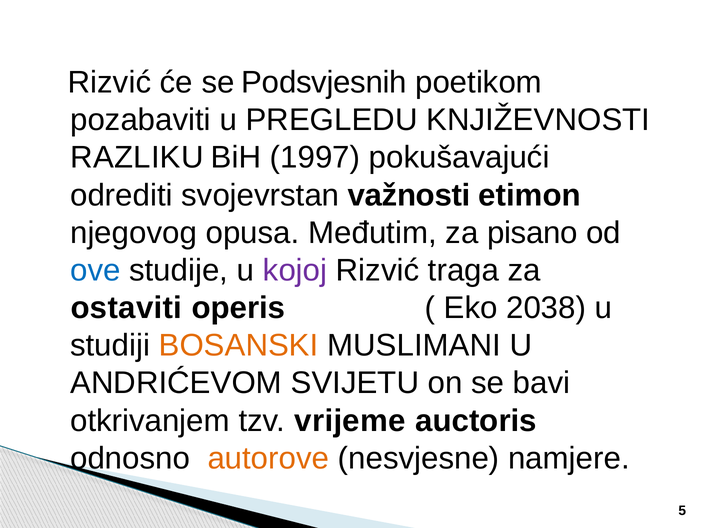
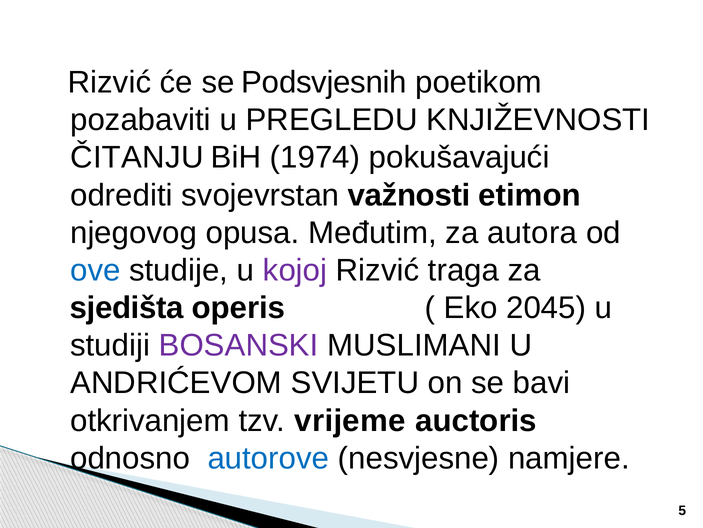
RAZLIKU: RAZLIKU -> ČITANJU (137, 157)
1997: 1997 -> 1974 (315, 157)
pisano: pisano -> autora (532, 232)
ostaviti: ostaviti -> sjedišta (127, 308)
2038: 2038 -> 2045 (546, 308)
BOSANSKI colour: orange -> purple (239, 345)
autorove colour: orange -> blue (268, 458)
